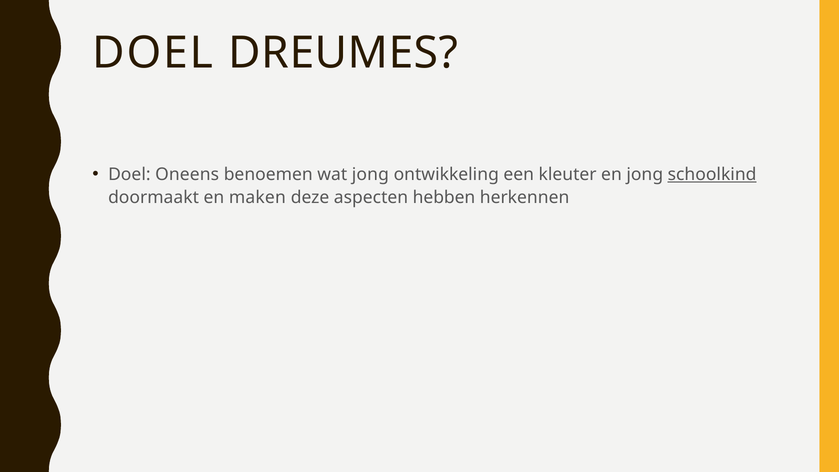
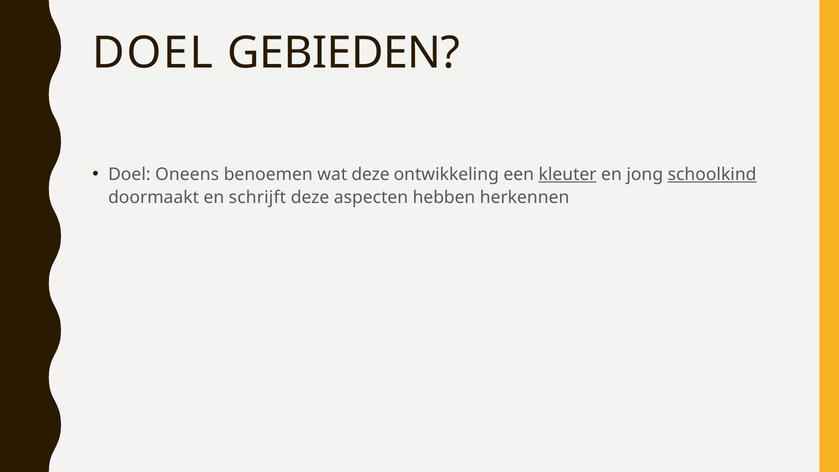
DREUMES: DREUMES -> GEBIEDEN (344, 53)
wat jong: jong -> deze (371, 174)
kleuter underline: none -> present (568, 174)
maken: maken -> schrijft (257, 197)
